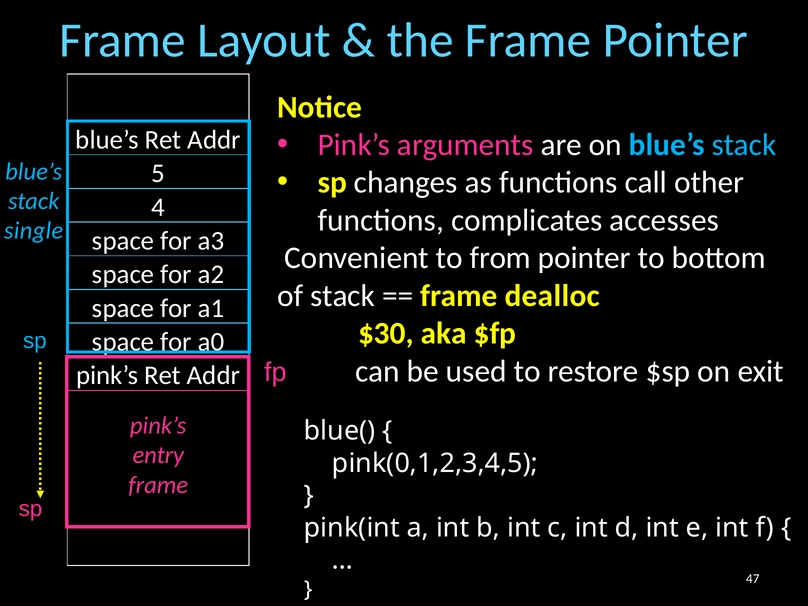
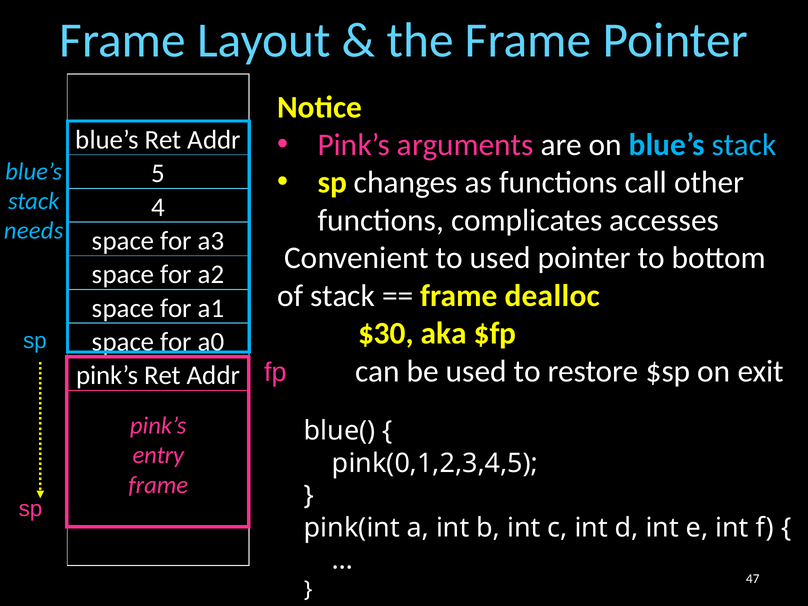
single: single -> needs (34, 231)
to from: from -> used (500, 258)
